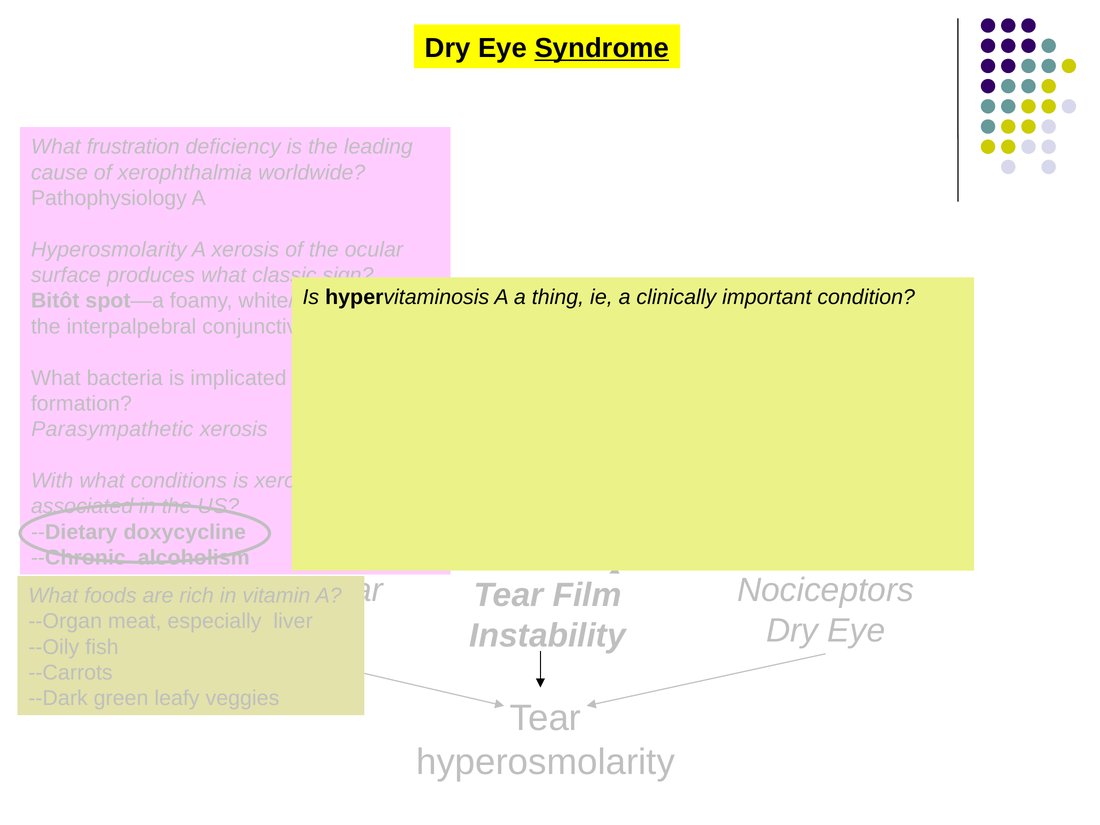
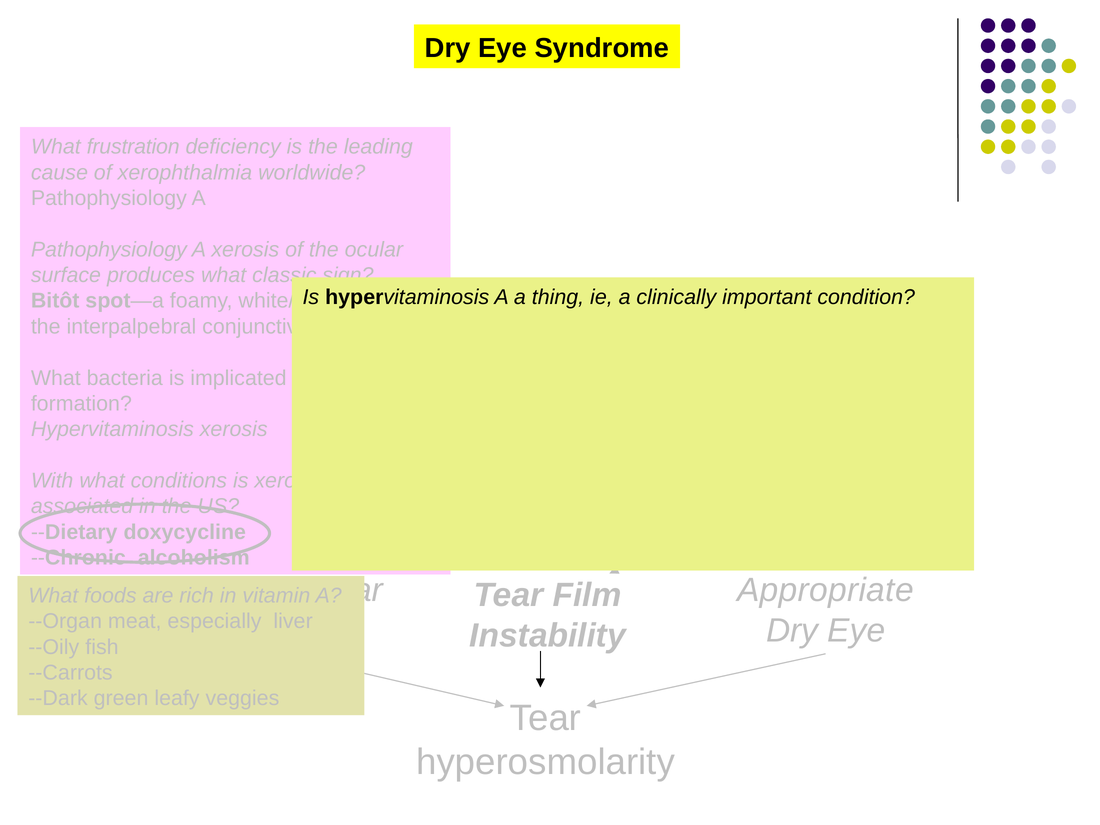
Syndrome underline: present -> none (602, 48)
Hyperosmolarity: Hyperosmolarity -> Pathophysiology (109, 250)
Parasympathetic: Parasympathetic -> Hypervitaminosis (112, 429)
Nociceptors: Nociceptors -> Appropriate (825, 590)
